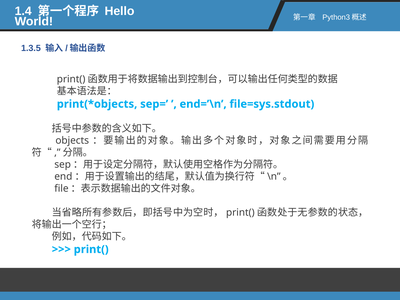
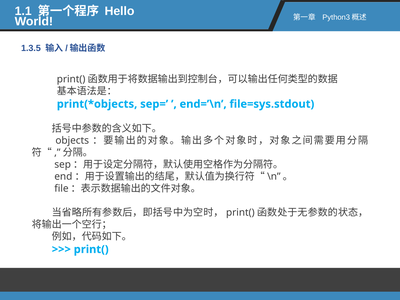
1.4: 1.4 -> 1.1 (23, 11)
